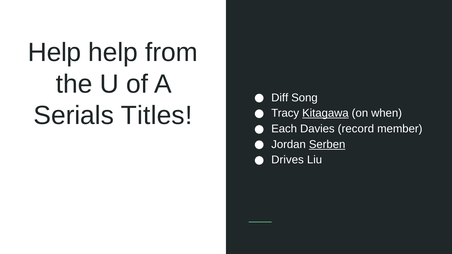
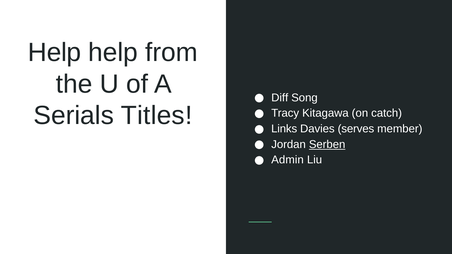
Kitagawa underline: present -> none (325, 113)
when: when -> catch (387, 113)
Each: Each -> Links (284, 129)
record: record -> serves (356, 129)
Drives: Drives -> Admin (288, 160)
